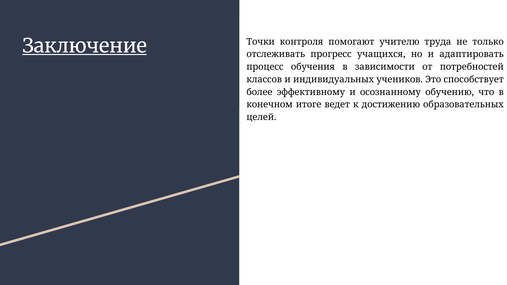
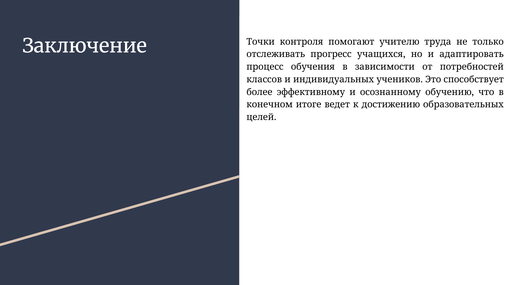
Заключение underline: present -> none (85, 46)
